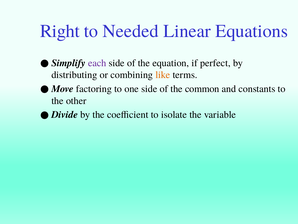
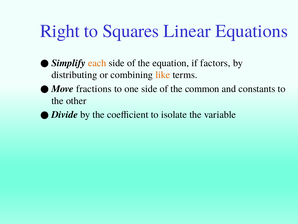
Needed: Needed -> Squares (131, 31)
each colour: purple -> orange (97, 63)
perfect: perfect -> factors (215, 63)
factoring: factoring -> fractions (94, 89)
